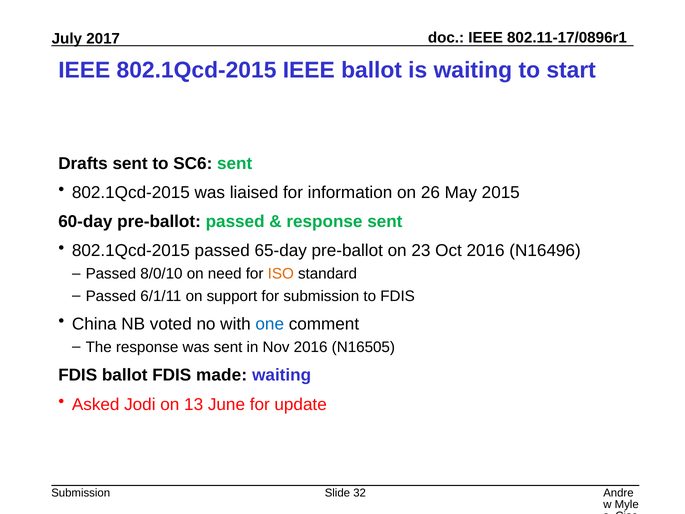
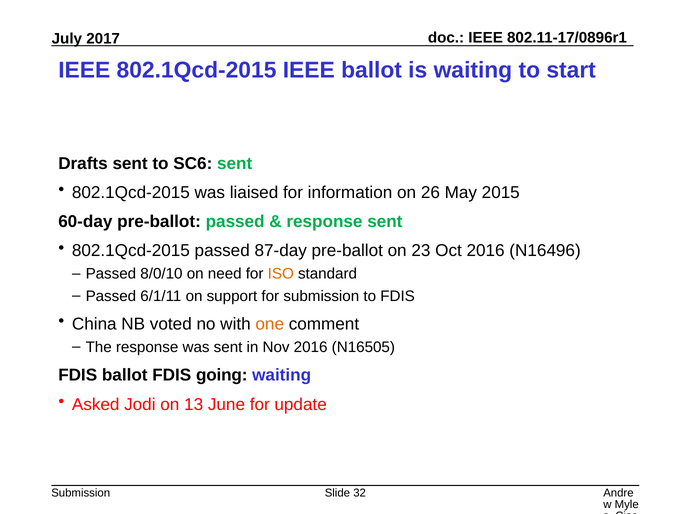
65-day: 65-day -> 87-day (281, 251)
one colour: blue -> orange (270, 324)
made: made -> going (222, 375)
